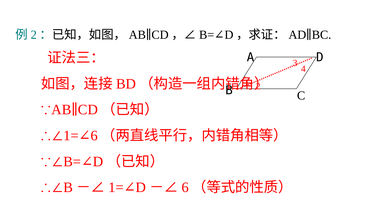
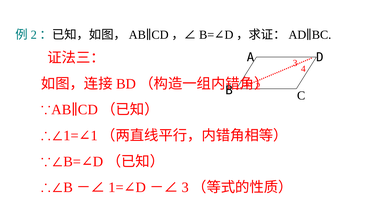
6: 6 -> 1 (94, 135)
6: 6 -> 3 (185, 187)
